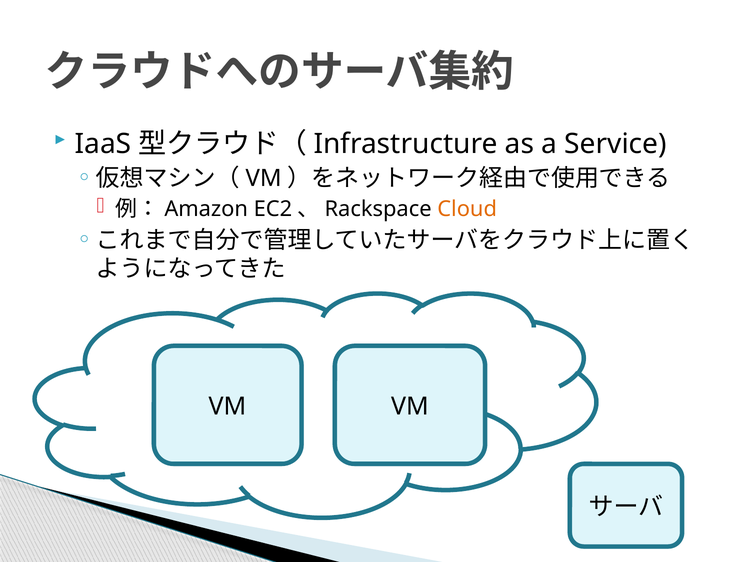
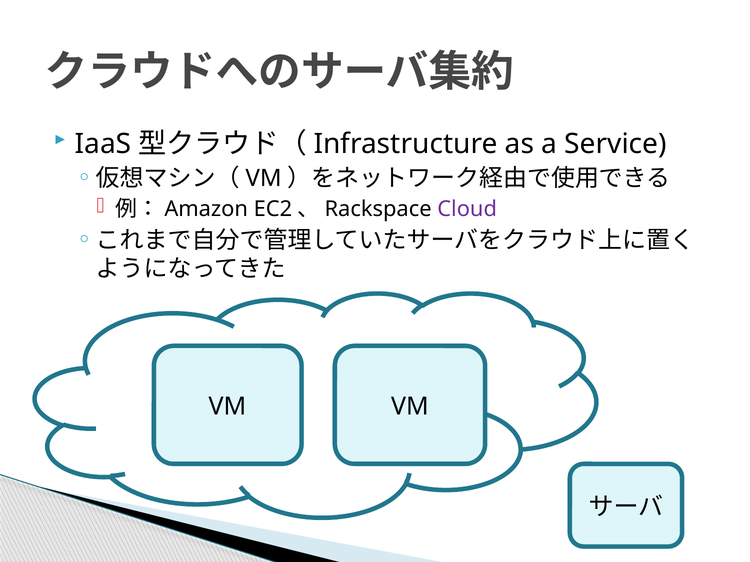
Cloud colour: orange -> purple (467, 209)
